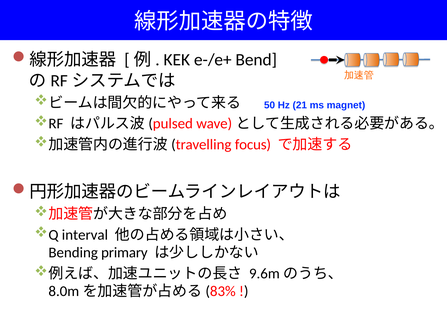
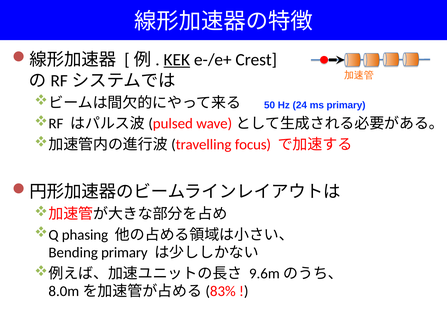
KEK underline: none -> present (177, 60)
Bend: Bend -> Crest (256, 60)
21: 21 -> 24 (300, 105)
ms magnet: magnet -> primary (346, 105)
interval: interval -> phasing (85, 235)
